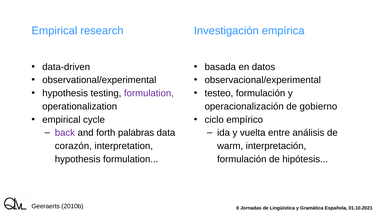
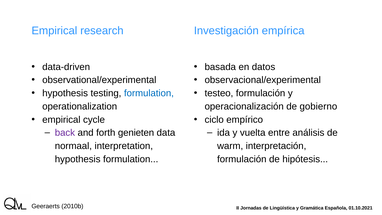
formulation colour: purple -> blue (149, 93)
palabras: palabras -> genieten (136, 133)
corazón: corazón -> normaal (73, 146)
